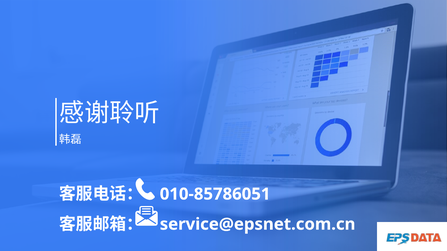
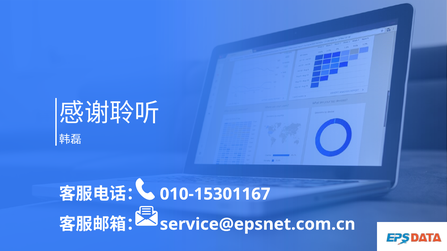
010-85786051: 010-85786051 -> 010-15301167 (215, 194)
